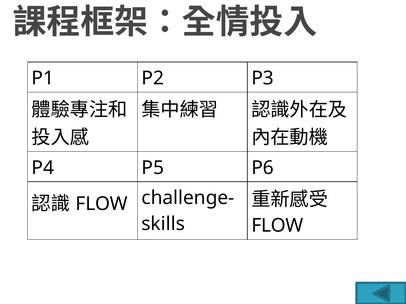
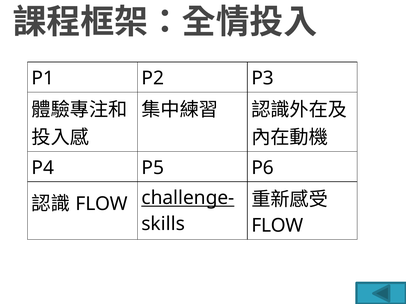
challenge- underline: none -> present (188, 198)
